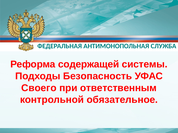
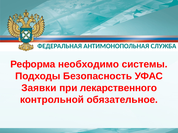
содержащей: содержащей -> необходимо (89, 65)
Своего: Своего -> Заявки (39, 88)
ответственным: ответственным -> лекарственного (118, 88)
